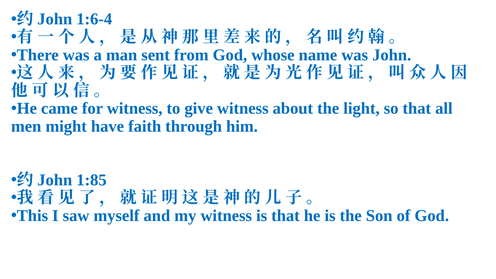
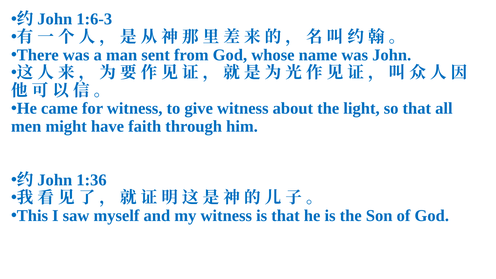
1:6-4: 1:6-4 -> 1:6-3 (94, 19)
1:85: 1:85 -> 1:36 (92, 180)
